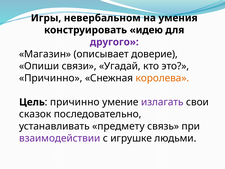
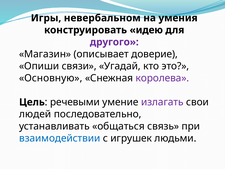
Причинно: Причинно -> Основную (51, 78)
королева colour: orange -> purple (162, 78)
причинно: причинно -> речевыми (75, 102)
сказок: сказок -> людей (35, 114)
предмету: предмету -> общаться (118, 126)
взаимодействии colour: purple -> blue (60, 138)
игрушке: игрушке -> игрушек (131, 138)
